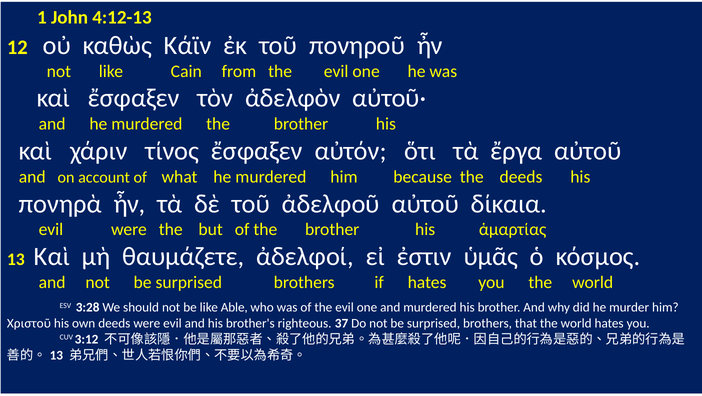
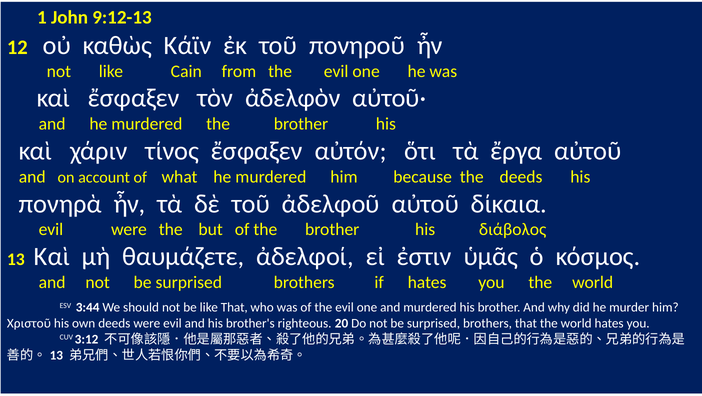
4:12-13: 4:12-13 -> 9:12-13 (122, 18)
ἁμαρτίας: ἁμαρτίας -> διάβολος (513, 230)
3:28: 3:28 -> 3:44 (88, 308)
like Able: Able -> That (234, 308)
37: 37 -> 20 (342, 323)
